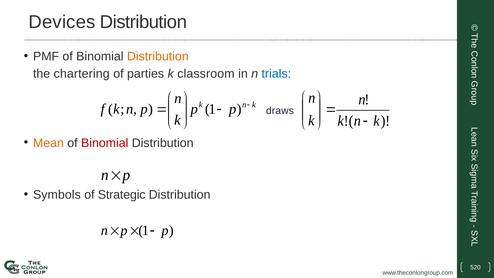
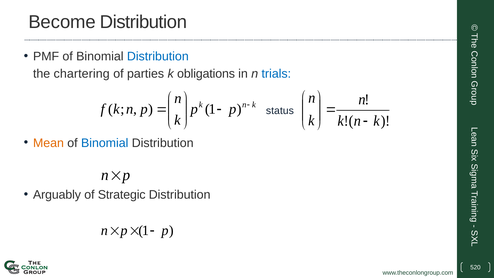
Devices: Devices -> Become (62, 22)
Distribution colour: orange -> blue (158, 56)
classroom: classroom -> obligations (206, 74)
draws: draws -> status (280, 111)
Binomial colour: red -> blue (105, 143)
Symbols: Symbols -> Arguably (57, 195)
